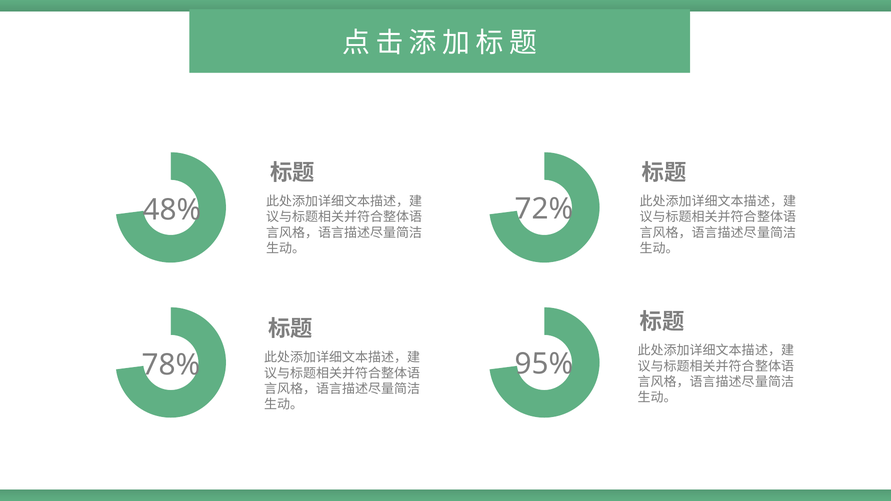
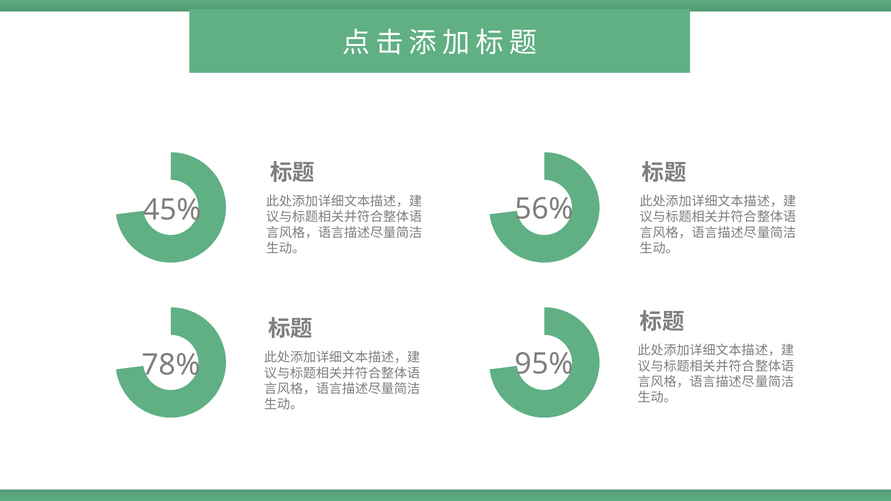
72%: 72% -> 56% (544, 209)
48%: 48% -> 45% (172, 210)
